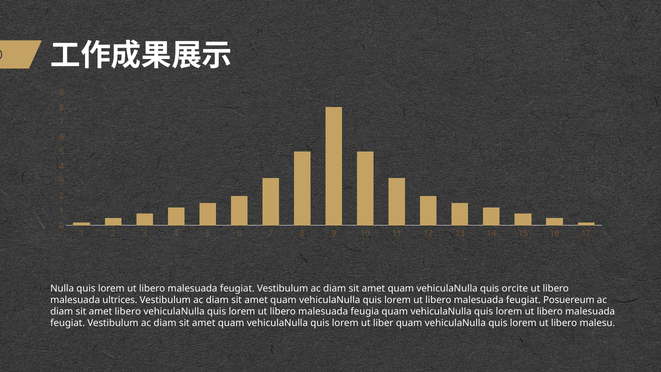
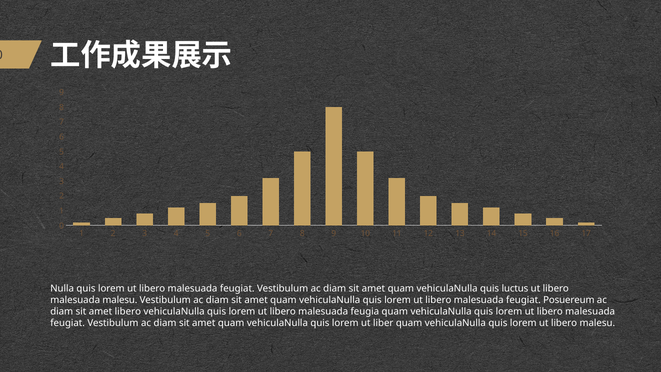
orcite: orcite -> luctus (515, 288)
malesuada ultrices: ultrices -> malesu (120, 300)
